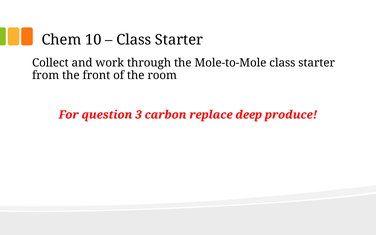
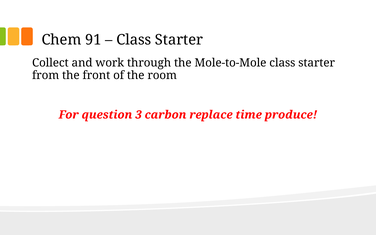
10: 10 -> 91 (93, 40)
deep: deep -> time (249, 115)
